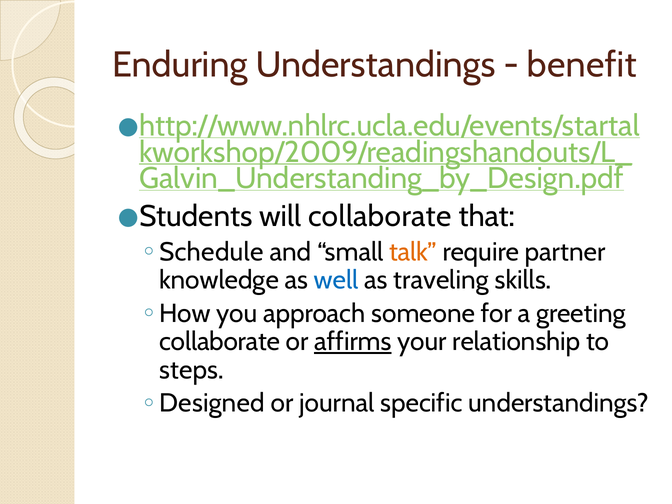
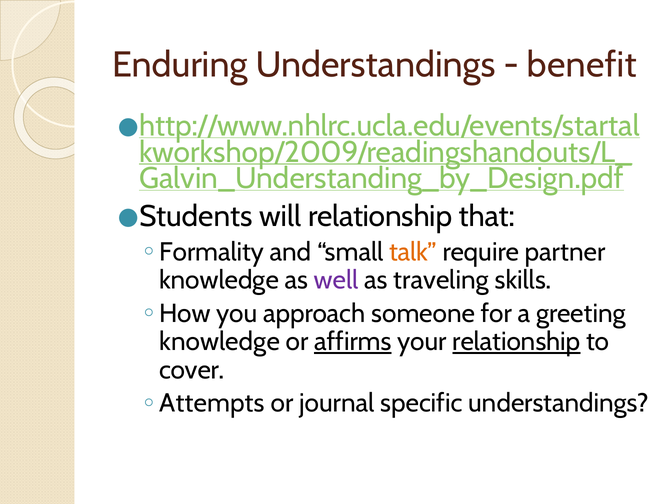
will collaborate: collaborate -> relationship (380, 217)
Schedule: Schedule -> Formality (212, 252)
well colour: blue -> purple (336, 280)
collaborate: collaborate -> knowledge (220, 342)
relationship underline: none -> present (516, 342)
steps: steps -> cover (192, 370)
Designed: Designed -> Attempts (212, 403)
